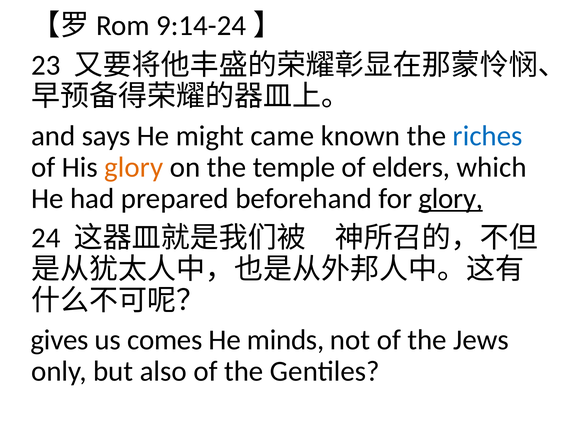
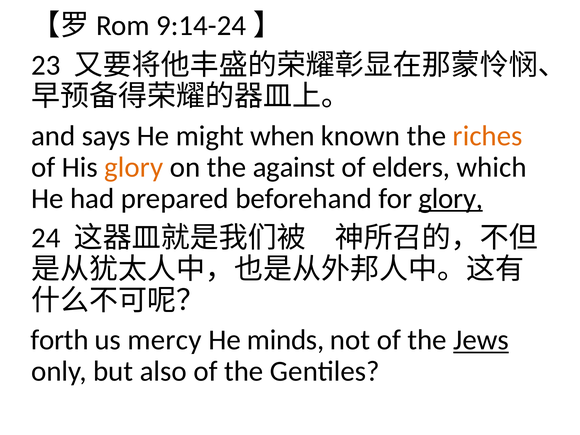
came: came -> when (282, 136)
riches colour: blue -> orange (488, 136)
temple: temple -> against (294, 167)
gives: gives -> forth (60, 340)
comes: comes -> mercy (165, 340)
Jews underline: none -> present (481, 340)
